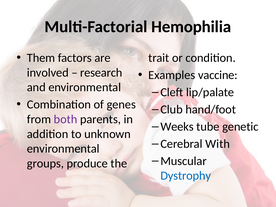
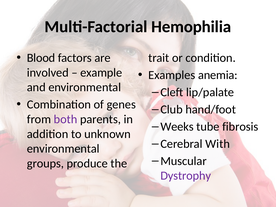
Them: Them -> Blood (41, 58)
research: research -> example (101, 73)
vaccine: vaccine -> anemia (218, 75)
genetic: genetic -> fibrosis (240, 127)
Dystrophy colour: blue -> purple (186, 176)
